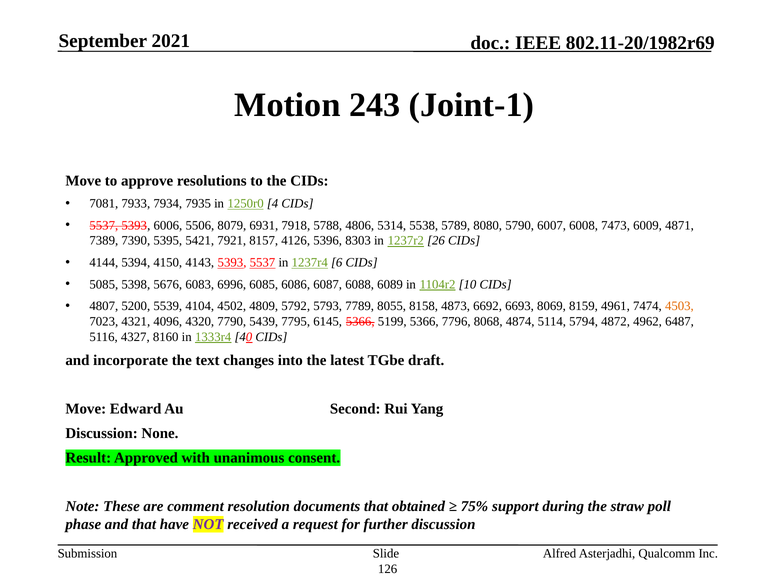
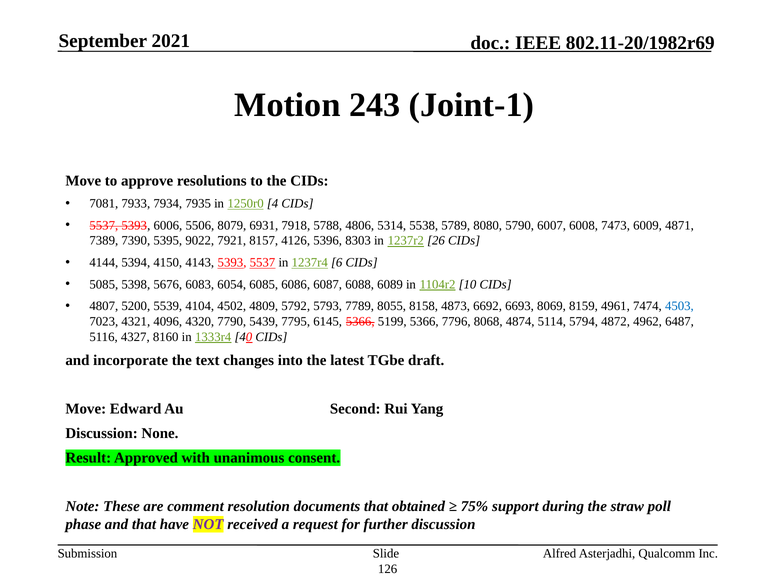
5421: 5421 -> 9022 (200, 241)
6996: 6996 -> 6054 (232, 284)
4503 colour: orange -> blue (679, 306)
